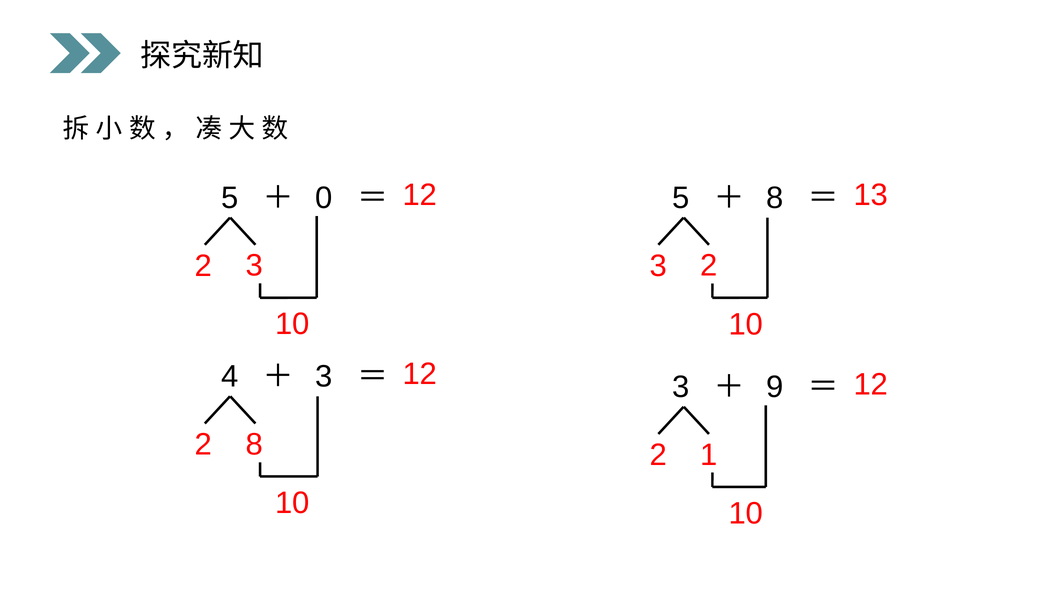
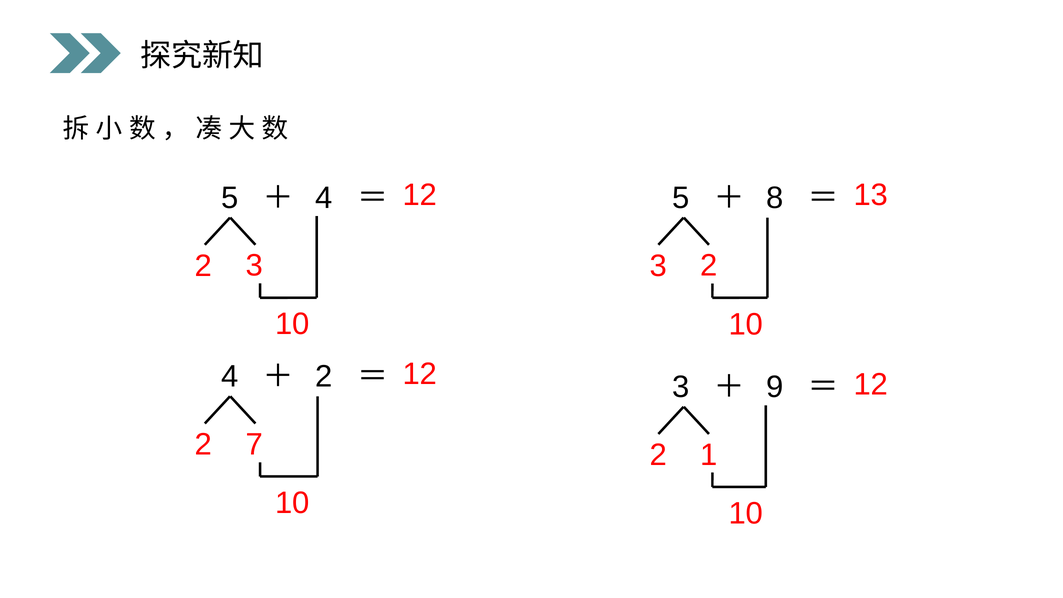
0: 0 -> 4 (324, 198)
3: 3 -> 2 (324, 377)
2 8: 8 -> 7 (254, 444)
